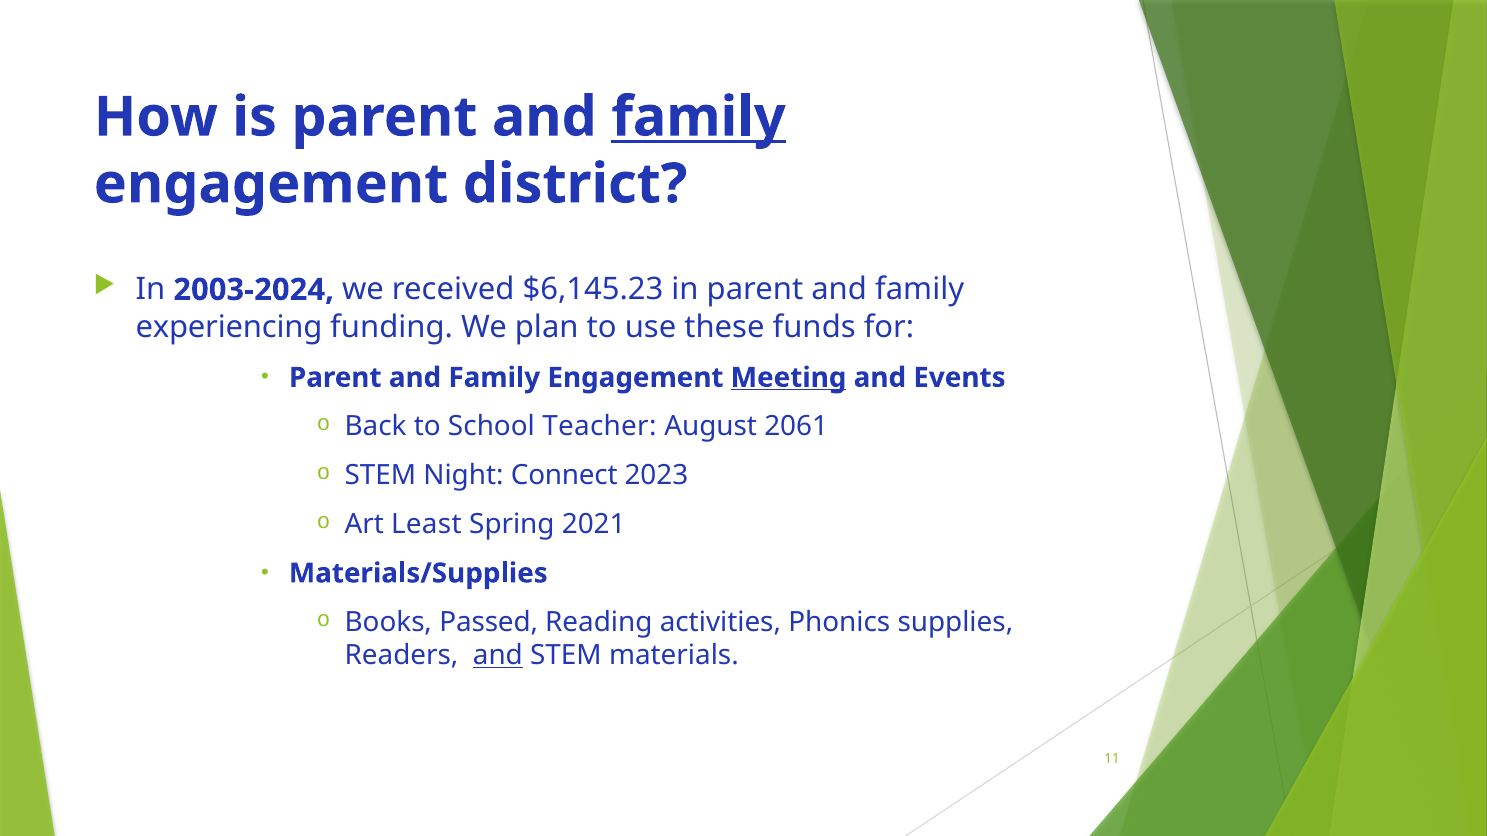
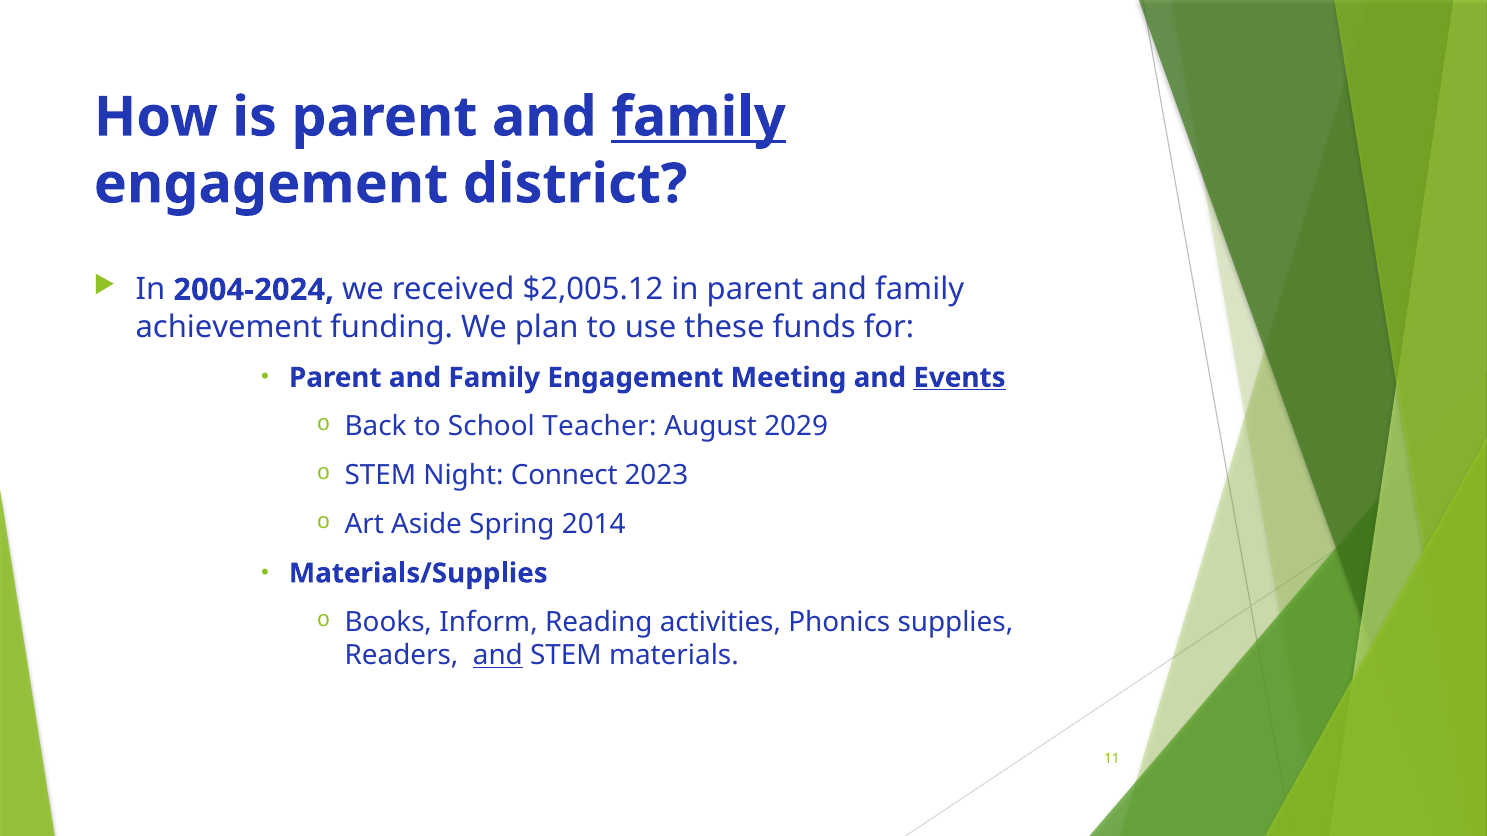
2003-2024: 2003-2024 -> 2004-2024 (254, 290)
$6,145.23: $6,145.23 -> $2,005.12 (593, 290)
experiencing: experiencing -> achievement (229, 327)
Meeting underline: present -> none (789, 378)
Events underline: none -> present (959, 378)
2061: 2061 -> 2029 (796, 427)
Least: Least -> Aside (427, 525)
2021: 2021 -> 2014 (594, 525)
Passed: Passed -> Inform (489, 623)
